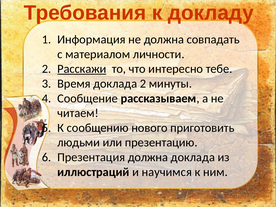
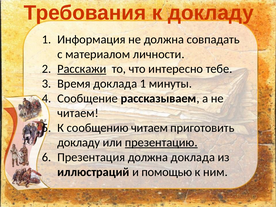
доклада 2: 2 -> 1 (143, 84)
сообщению нового: нового -> читаем (150, 128)
людьми: людьми -> докладу (79, 143)
презентацию underline: none -> present (161, 143)
научимся: научимся -> помощью (167, 172)
